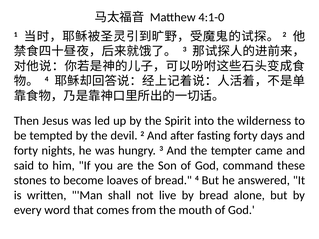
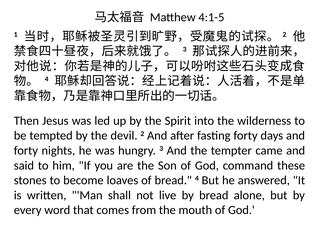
4:1-0: 4:1-0 -> 4:1-5 (211, 17)
